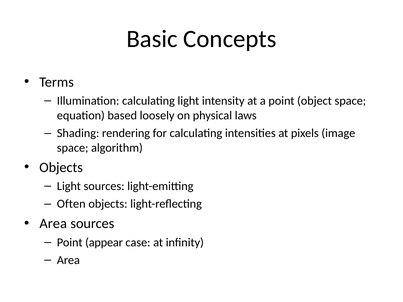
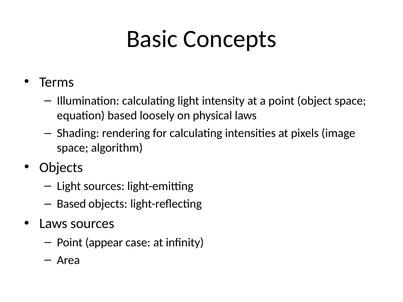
Often: Often -> Based (71, 204)
Area: Area -> Laws (53, 224)
